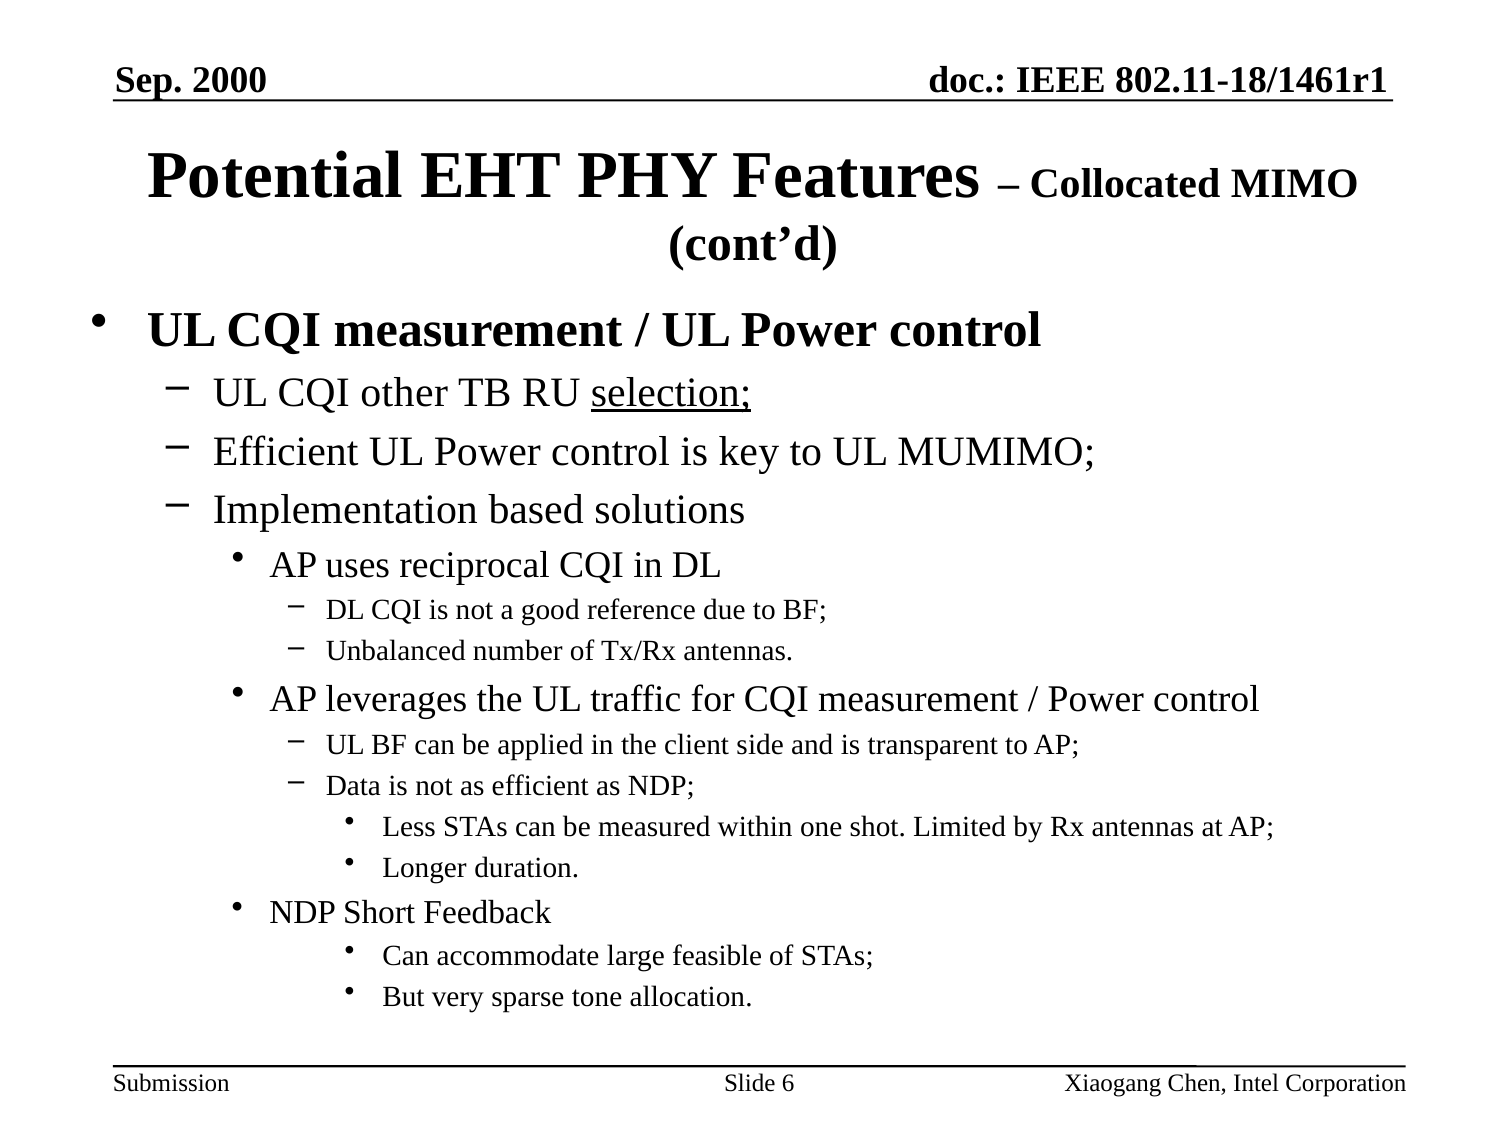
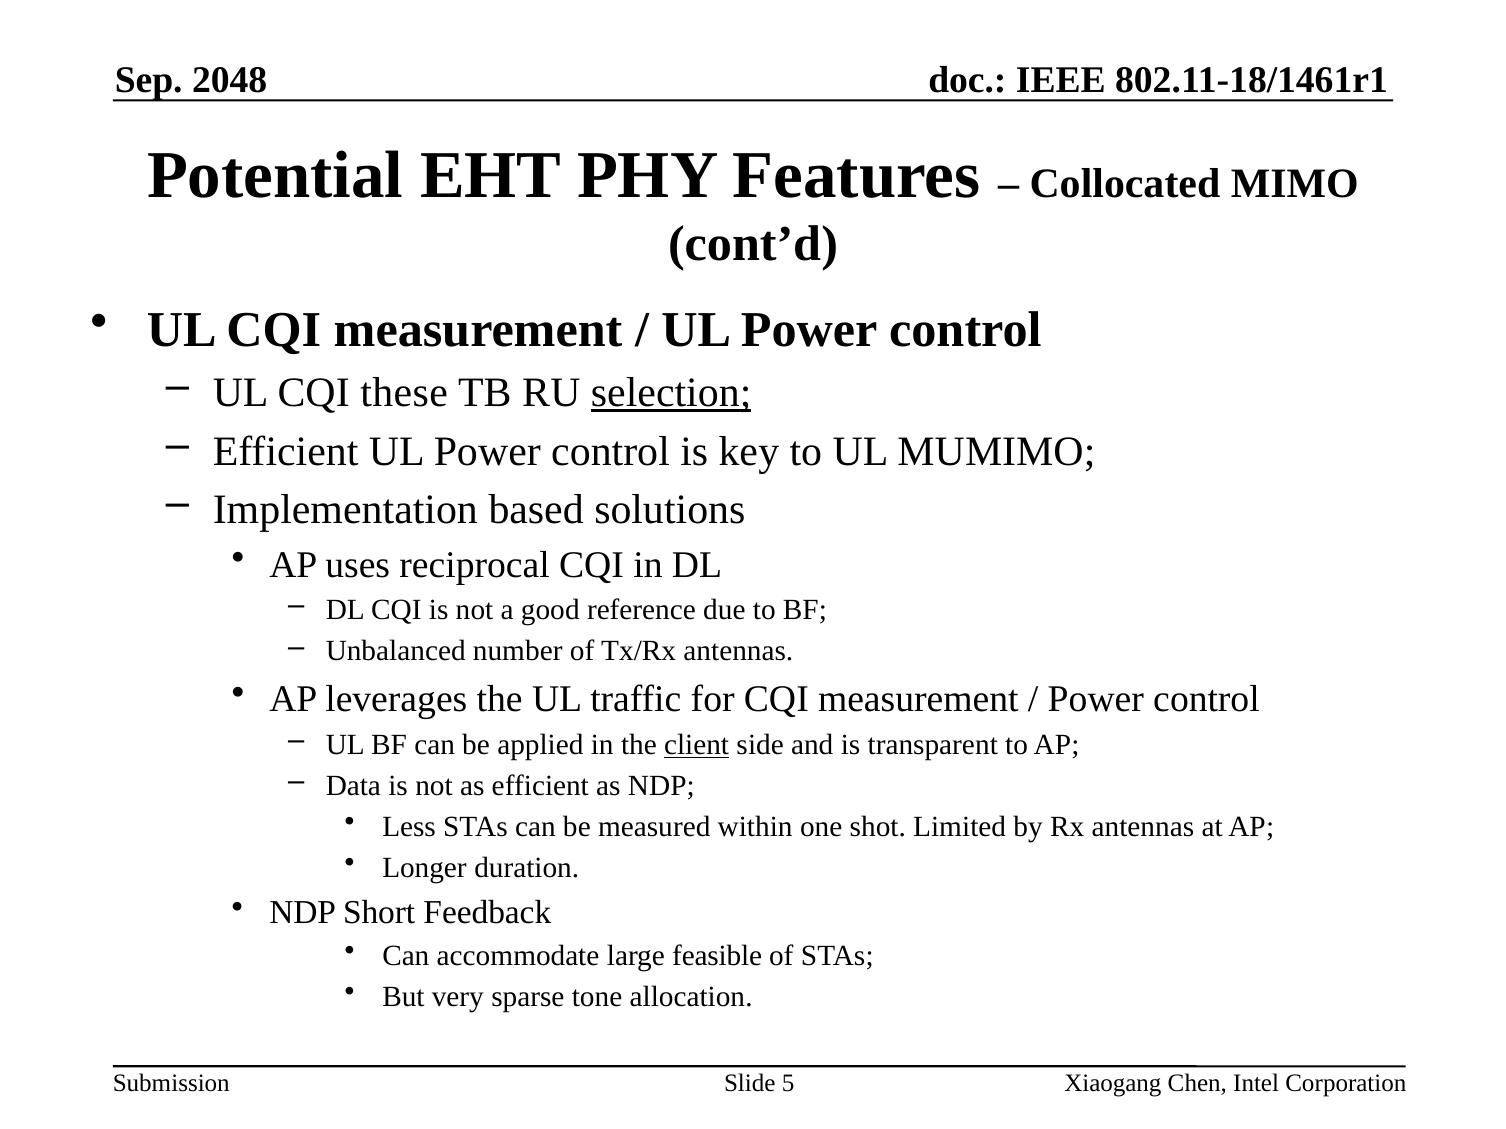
2000: 2000 -> 2048 (230, 80)
other: other -> these (404, 393)
client underline: none -> present (697, 745)
6: 6 -> 5 (788, 1083)
